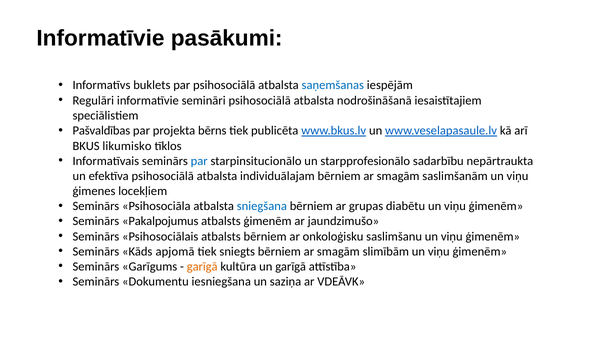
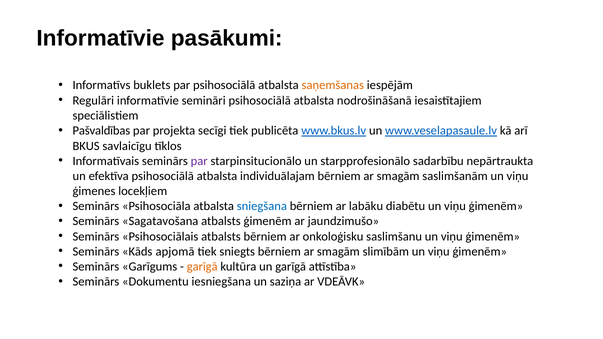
saņemšanas colour: blue -> orange (333, 85)
bērns: bērns -> secīgi (212, 131)
BKUS likumisko: likumisko -> savlaicīgu (127, 146)
par colour: blue -> purple (199, 161)
grupas: grupas -> labāku (366, 206)
Pakalpojumus: Pakalpojumus -> Sagatavošana (160, 221)
